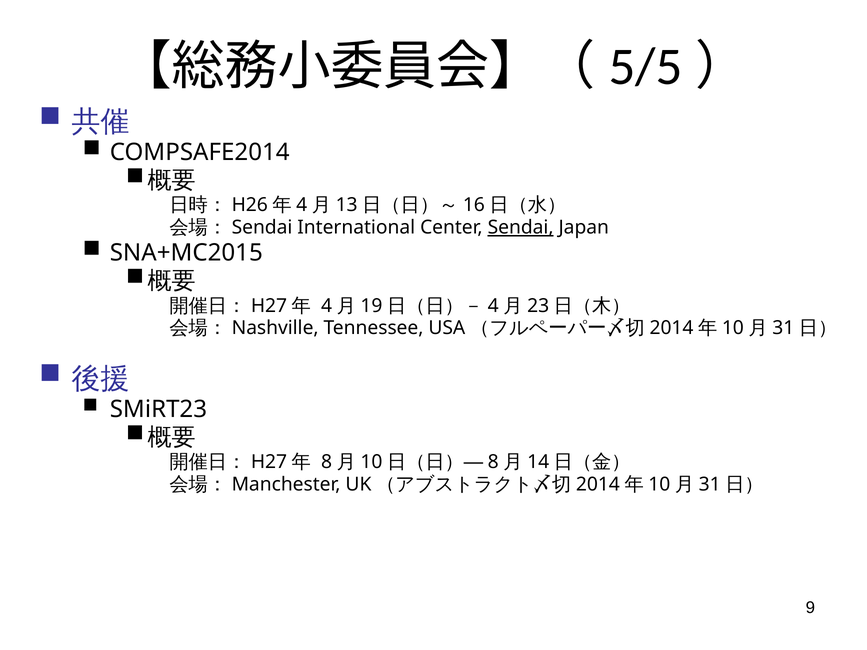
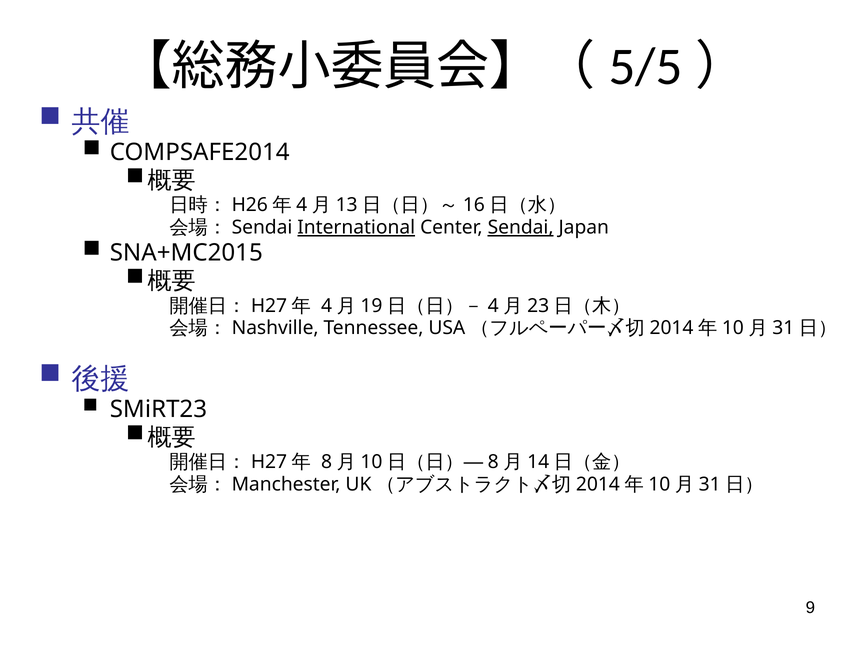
International underline: none -> present (356, 227)
